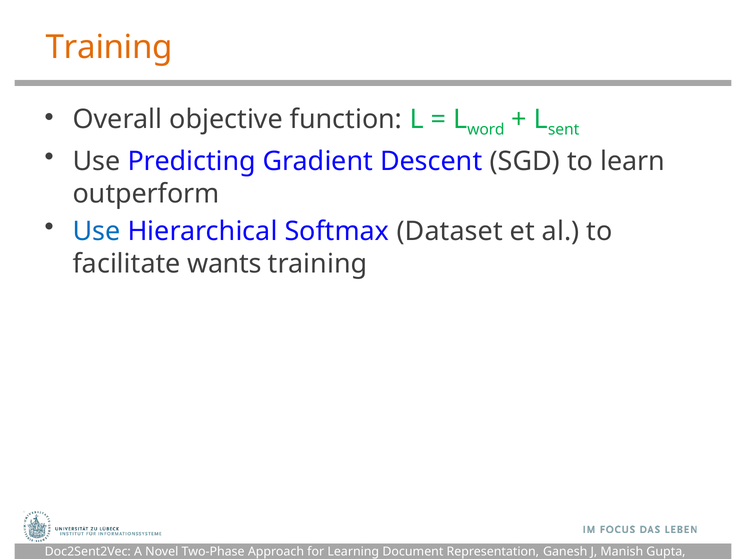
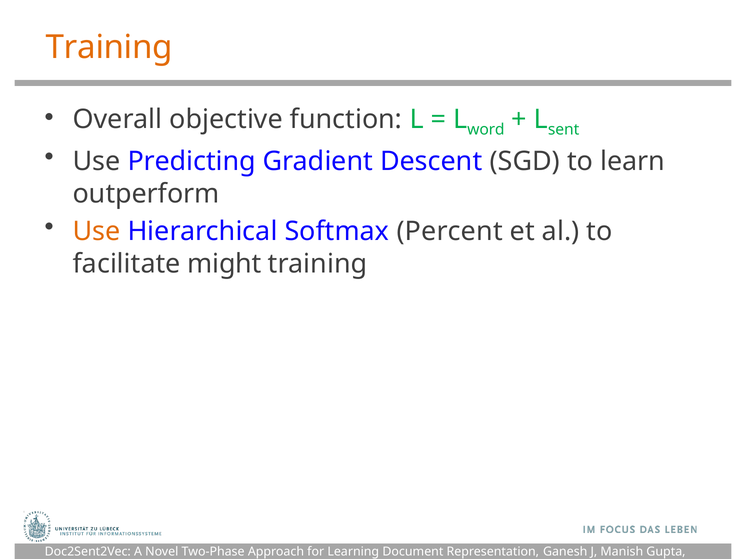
Use colour: blue -> orange (97, 232)
Dataset: Dataset -> Percent (450, 232)
wants: wants -> might (224, 264)
